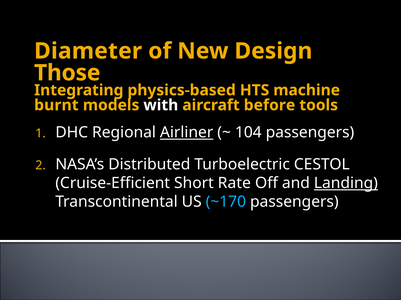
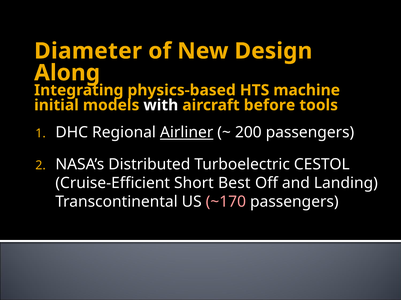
Those: Those -> Along (67, 73)
burnt: burnt -> initial (56, 105)
104: 104 -> 200 (248, 133)
Rate: Rate -> Best (234, 184)
Landing underline: present -> none (346, 184)
~170 colour: light blue -> pink (226, 202)
